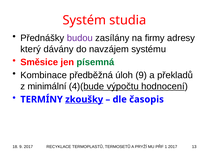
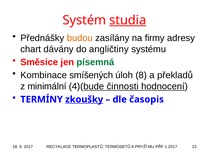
studia underline: none -> present (128, 20)
budou colour: purple -> orange (80, 38)
který: který -> chart (31, 49)
navzájem: navzájem -> angličtiny (109, 49)
předběžná: předběžná -> smíšených (91, 75)
úloh 9: 9 -> 8 (141, 75)
výpočtu: výpočtu -> činnosti (123, 86)
